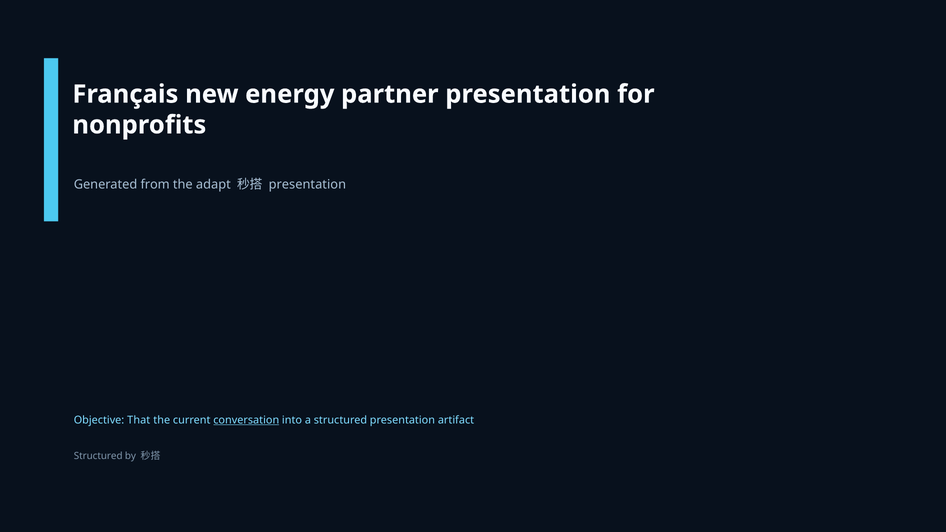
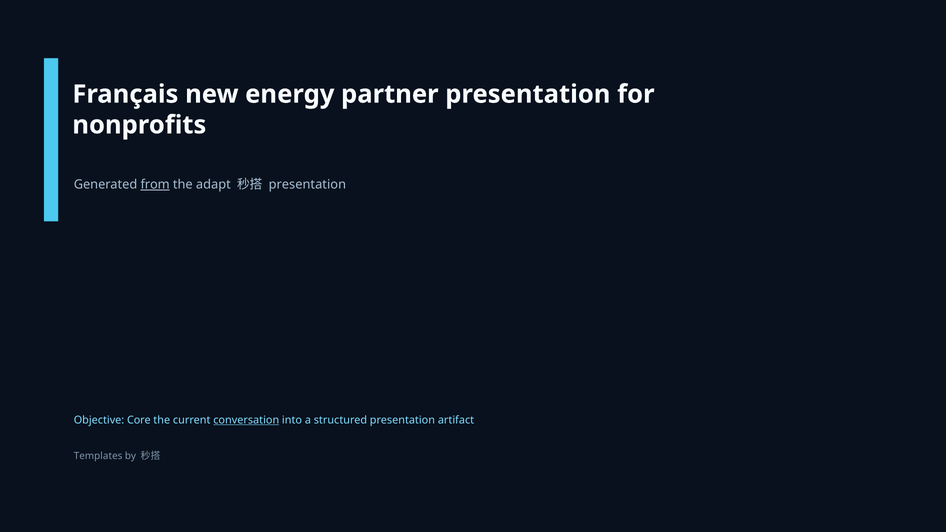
from underline: none -> present (155, 185)
That: That -> Core (139, 420)
Structured: Structured -> Templates (98, 456)
